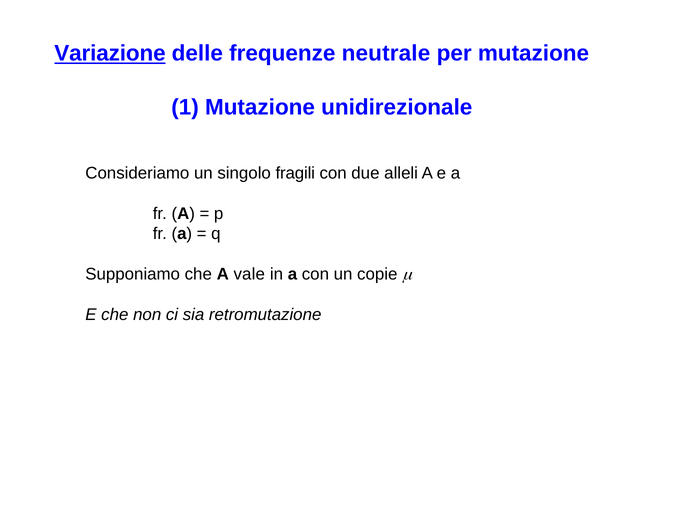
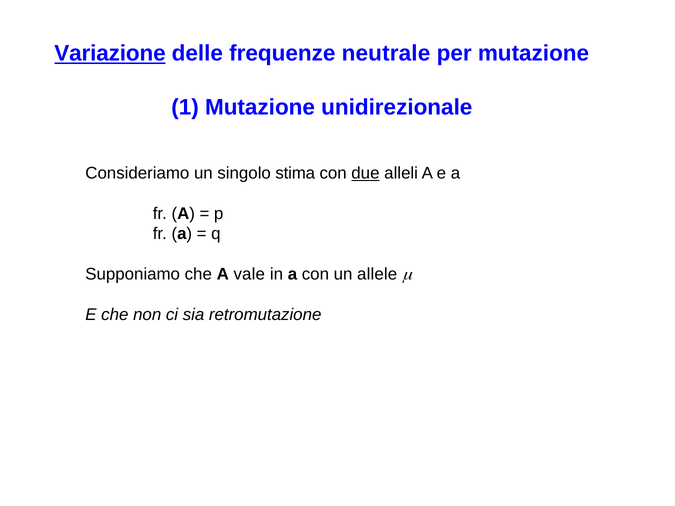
fragili: fragili -> stima (295, 173)
due underline: none -> present (365, 173)
copie: copie -> allele (377, 274)
